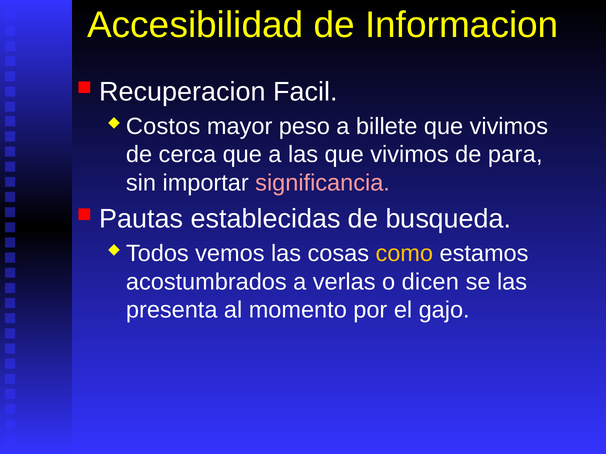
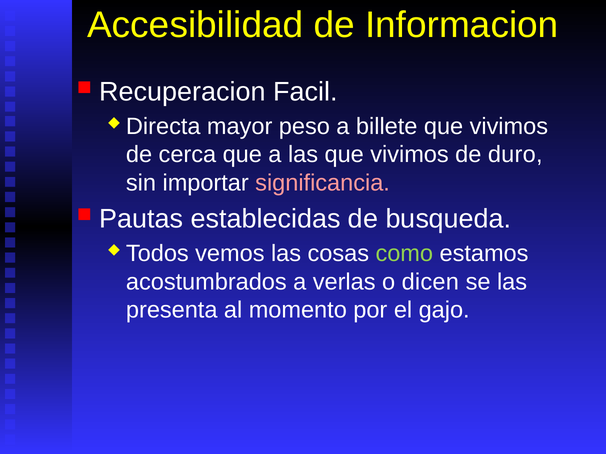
Costos: Costos -> Directa (163, 127)
para: para -> duro (515, 155)
como colour: yellow -> light green (404, 254)
